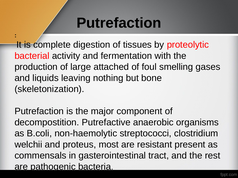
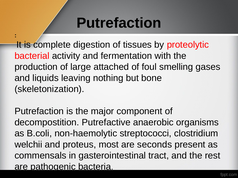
resistant: resistant -> seconds (155, 145)
